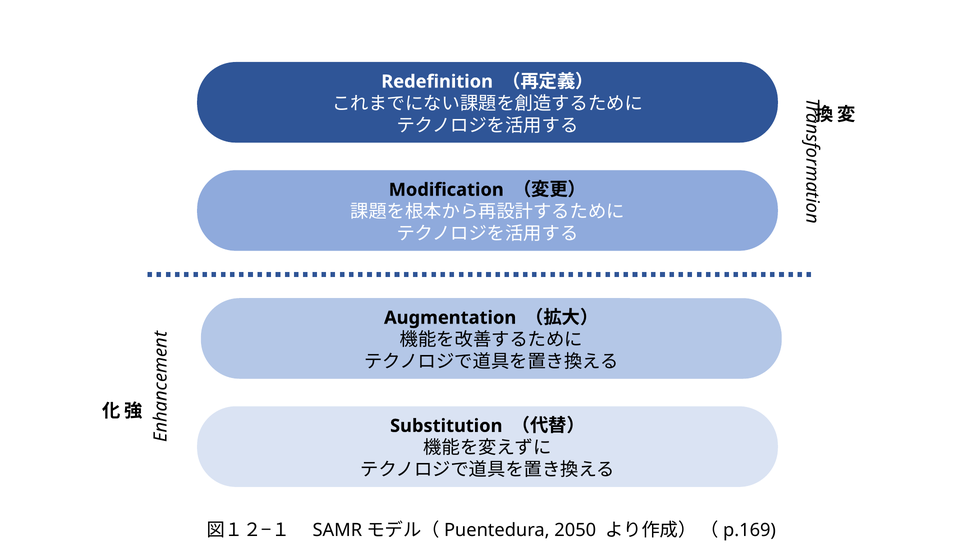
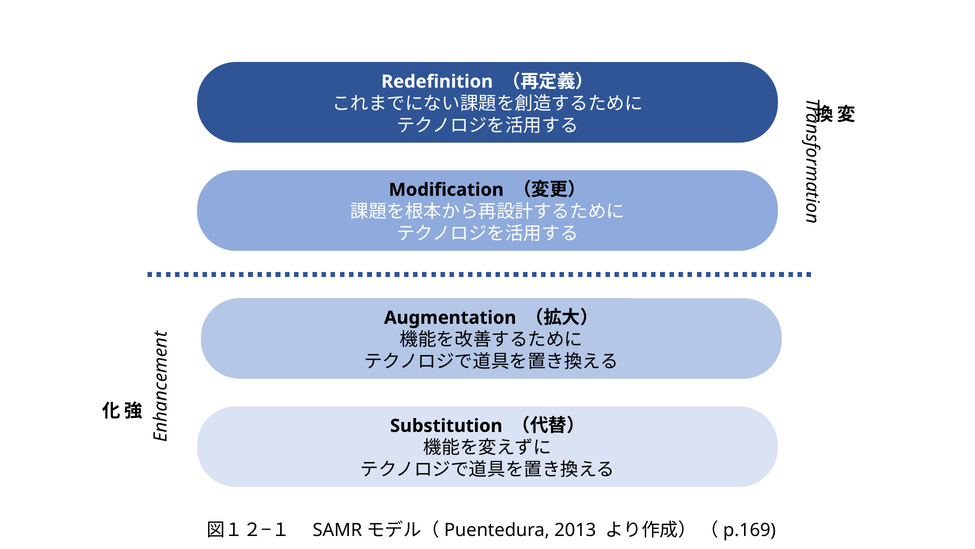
2050: 2050 -> 2013 (575, 530)
